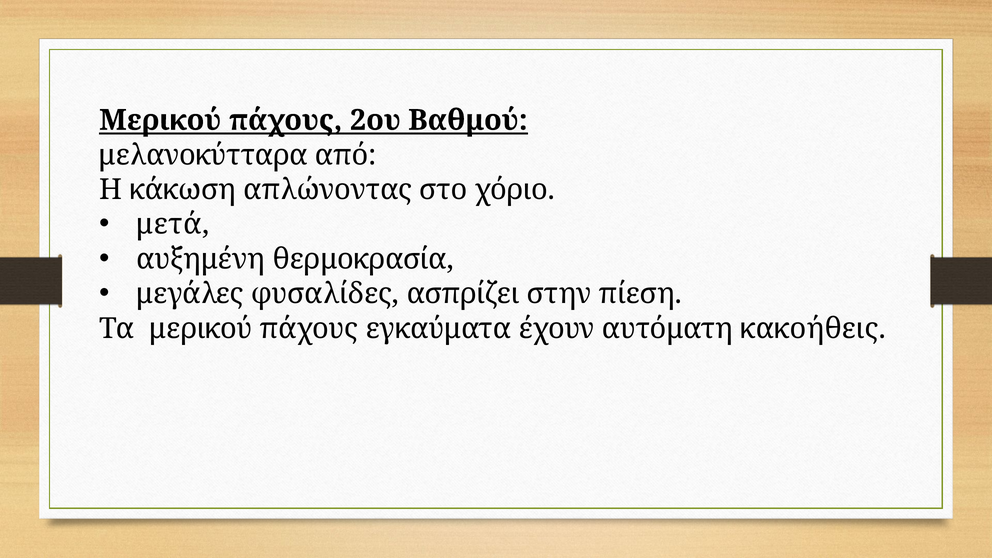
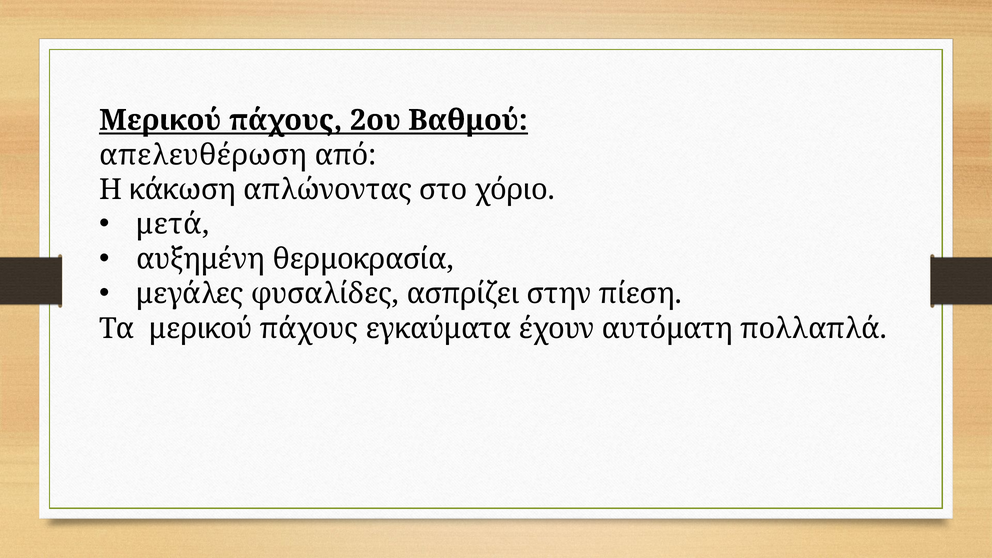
μελανοκύτταρα: μελανοκύτταρα -> απελευθέρωση (203, 155)
κακοήθεις: κακοήθεις -> πολλαπλά (813, 329)
